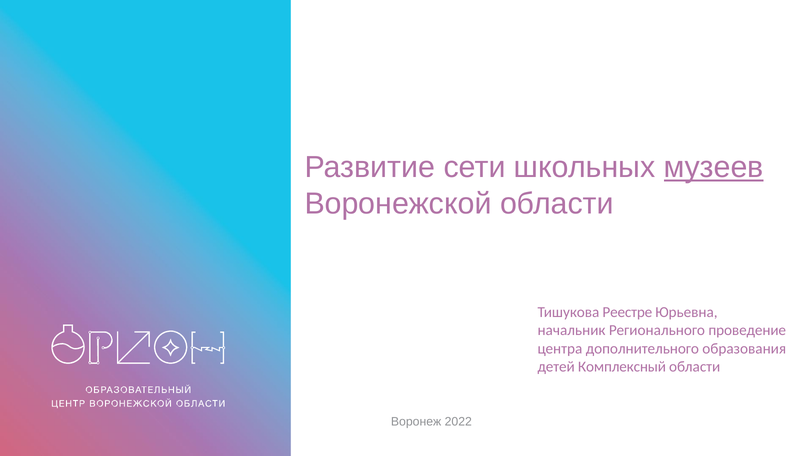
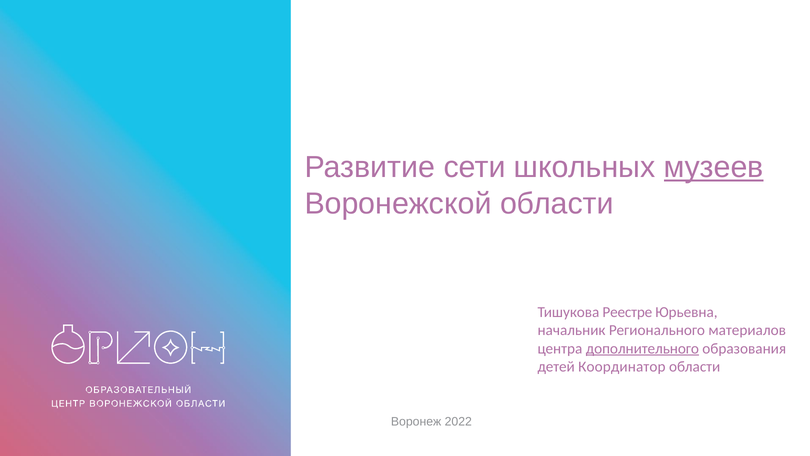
проведение: проведение -> материалов (747, 330)
дополнительного underline: none -> present (642, 348)
Комплексный: Комплексный -> Координатор (622, 366)
